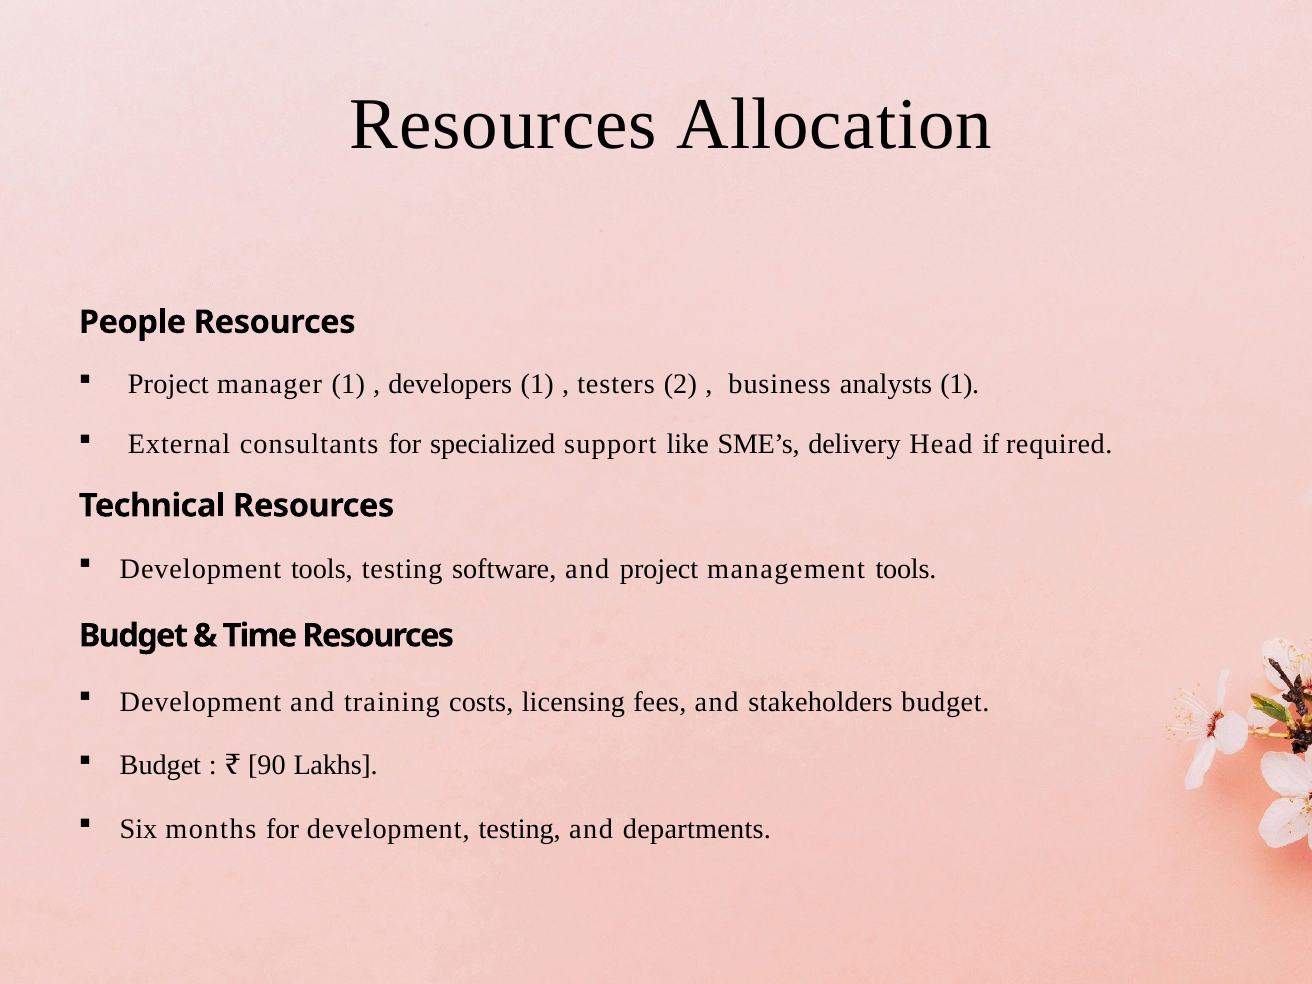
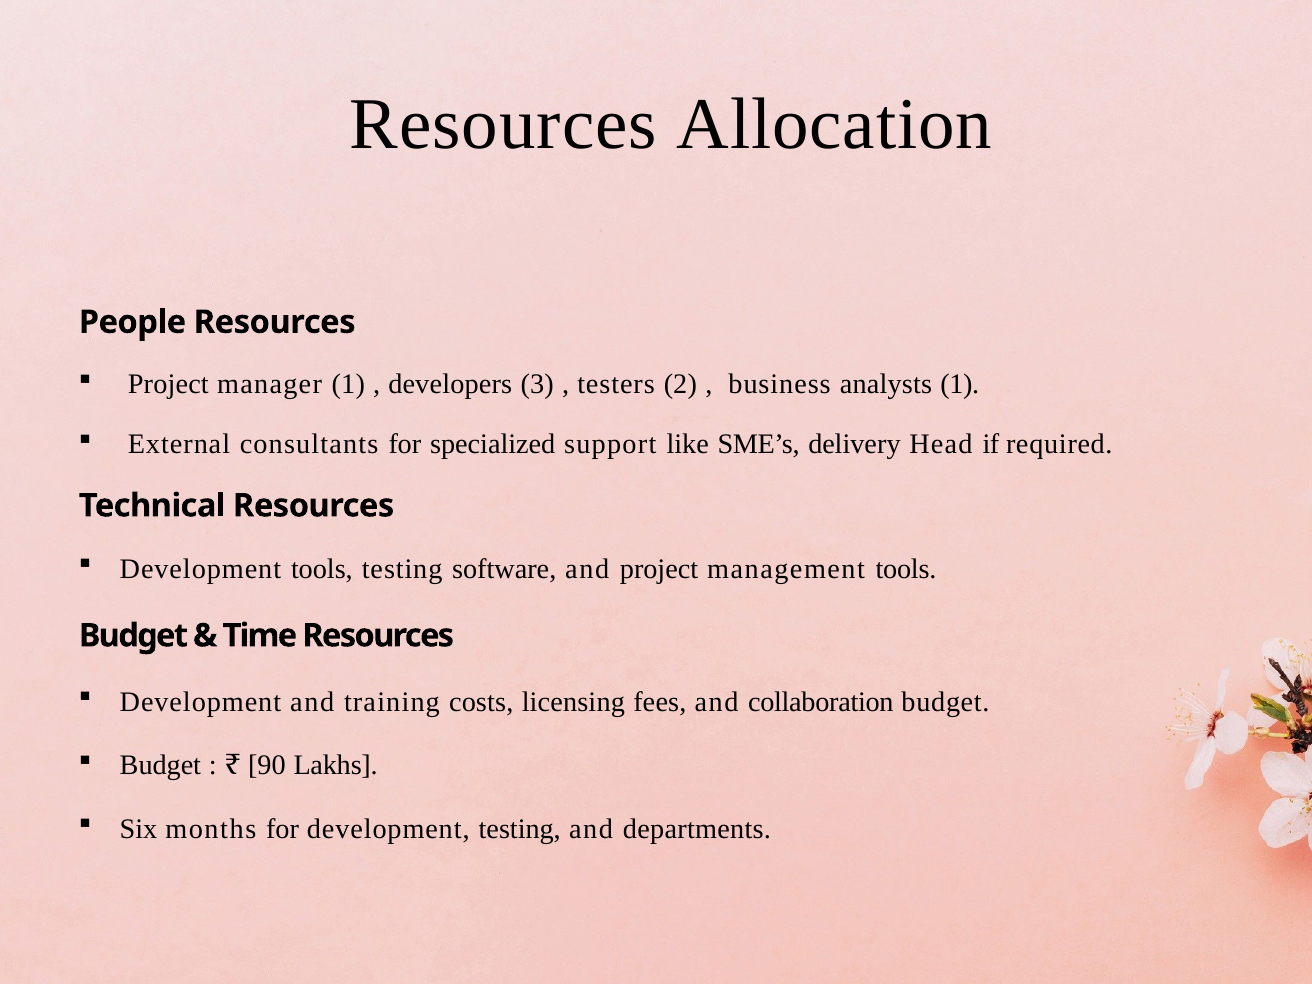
developers 1: 1 -> 3 (537, 385)
stakeholders: stakeholders -> collaboration (821, 702)
